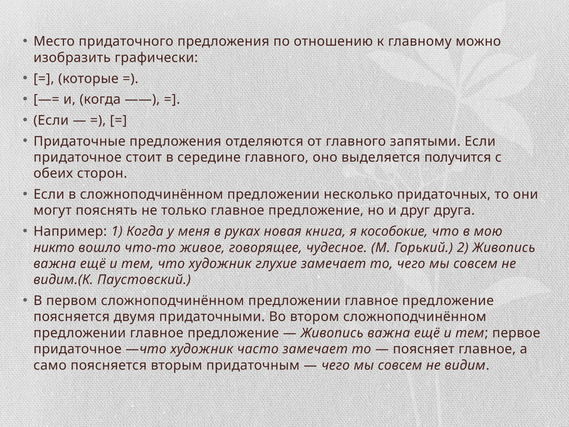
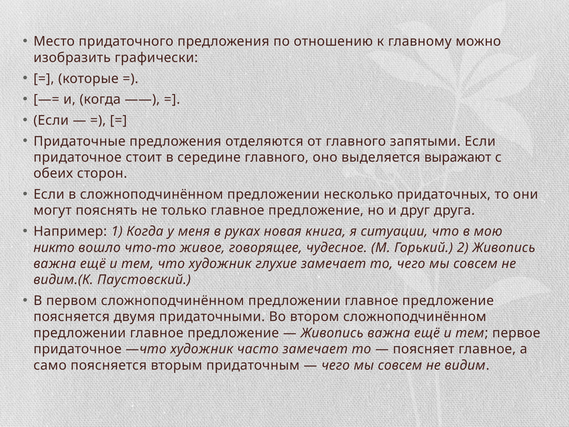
получится: получится -> выражают (458, 157)
кособокие: кособокие -> ситуации (394, 231)
